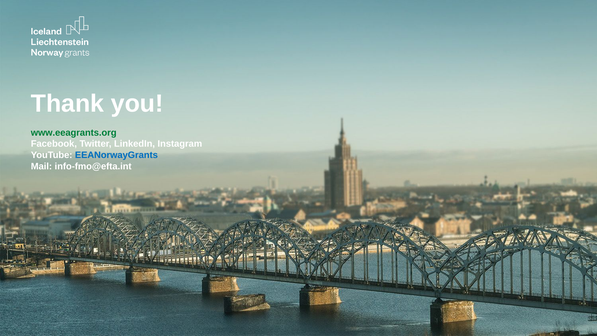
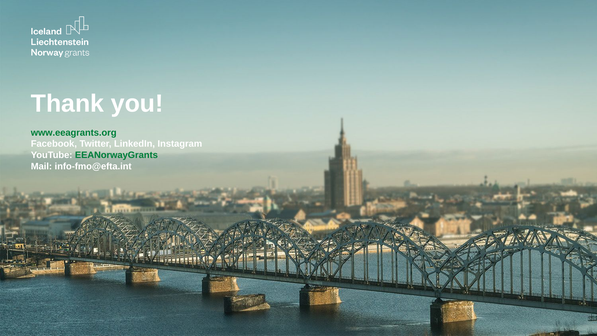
EEANorwayGrants colour: blue -> green (116, 155)
